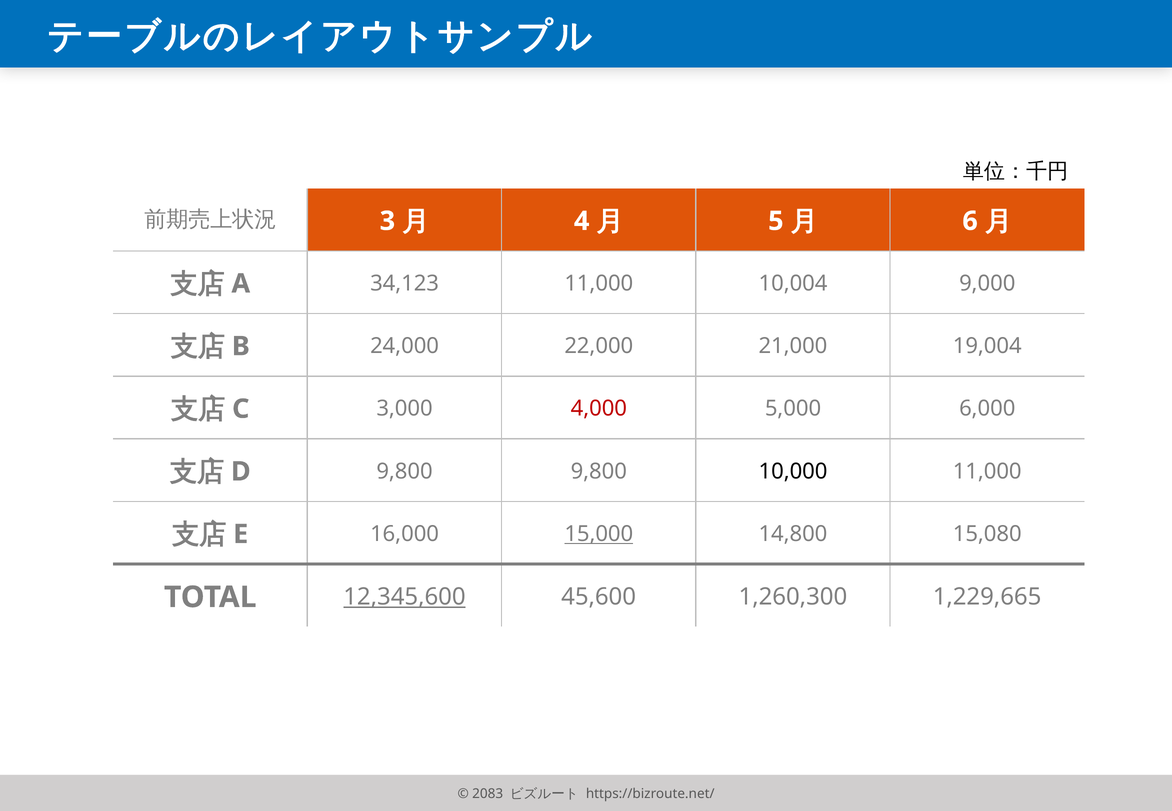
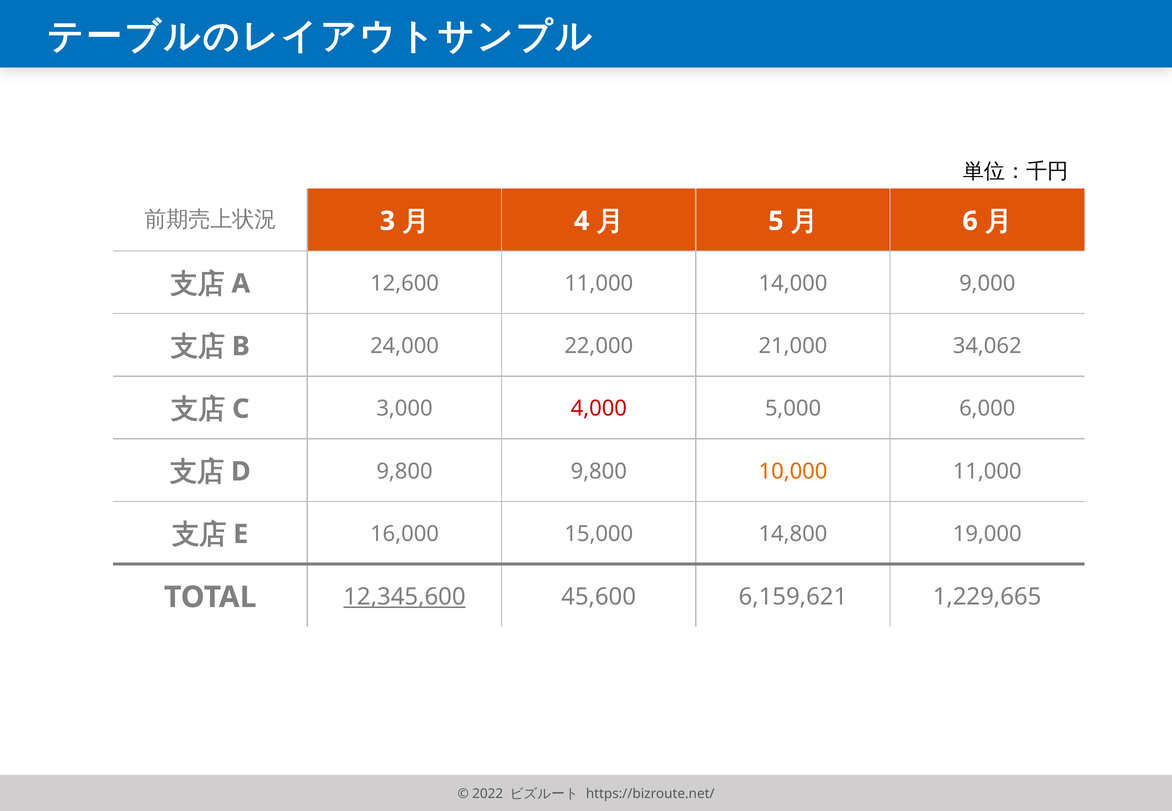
34,123: 34,123 -> 12,600 (405, 284)
10,004: 10,004 -> 14,000 (793, 284)
19,004: 19,004 -> 34,062 (987, 346)
10,000 colour: black -> orange (793, 472)
15,000 underline: present -> none (599, 534)
15,080: 15,080 -> 19,000 (987, 534)
1,260,300: 1,260,300 -> 6,159,621 (793, 597)
2083: 2083 -> 2022 (488, 794)
